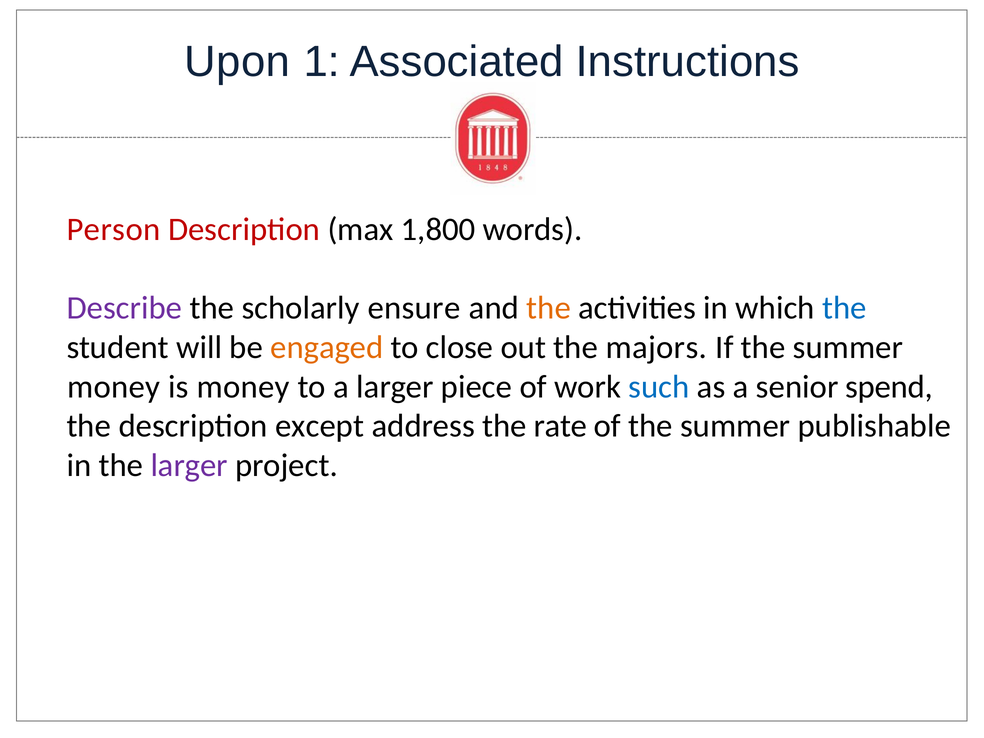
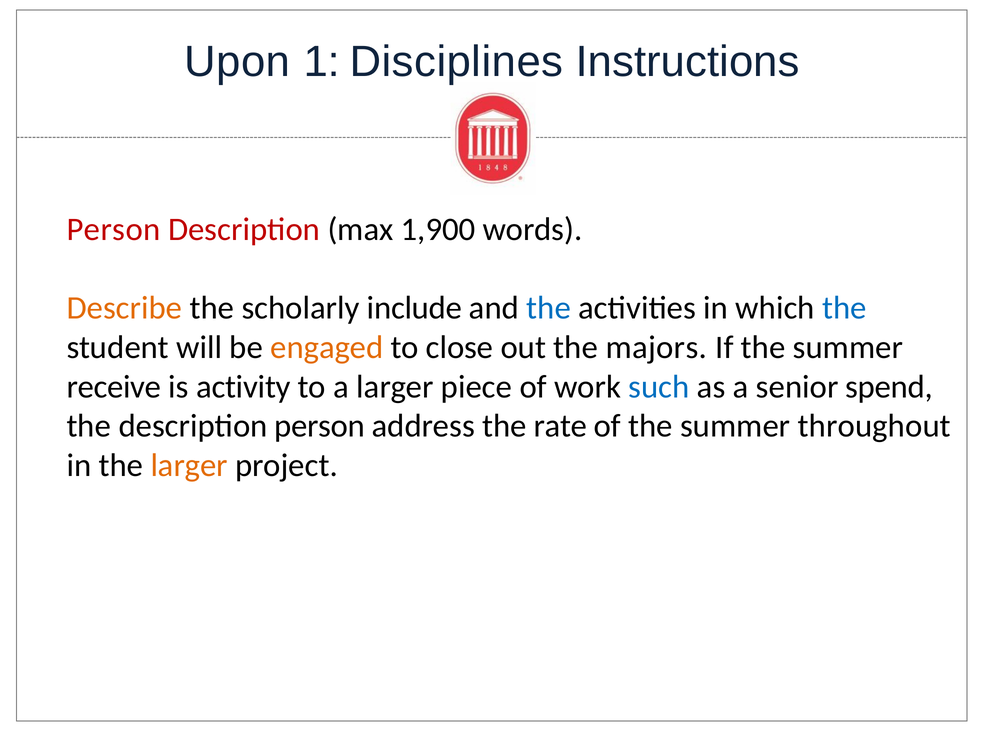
Associated: Associated -> Disciplines (456, 62)
1,800: 1,800 -> 1,900 (438, 229)
Describe colour: purple -> orange (124, 308)
ensure: ensure -> include (414, 308)
the colour: orange -> blue (549, 308)
money: money -> receive (114, 387)
is money: money -> activity (243, 387)
description except: except -> person (320, 426)
publishable: publishable -> throughout (874, 426)
larger colour: purple -> orange (189, 465)
